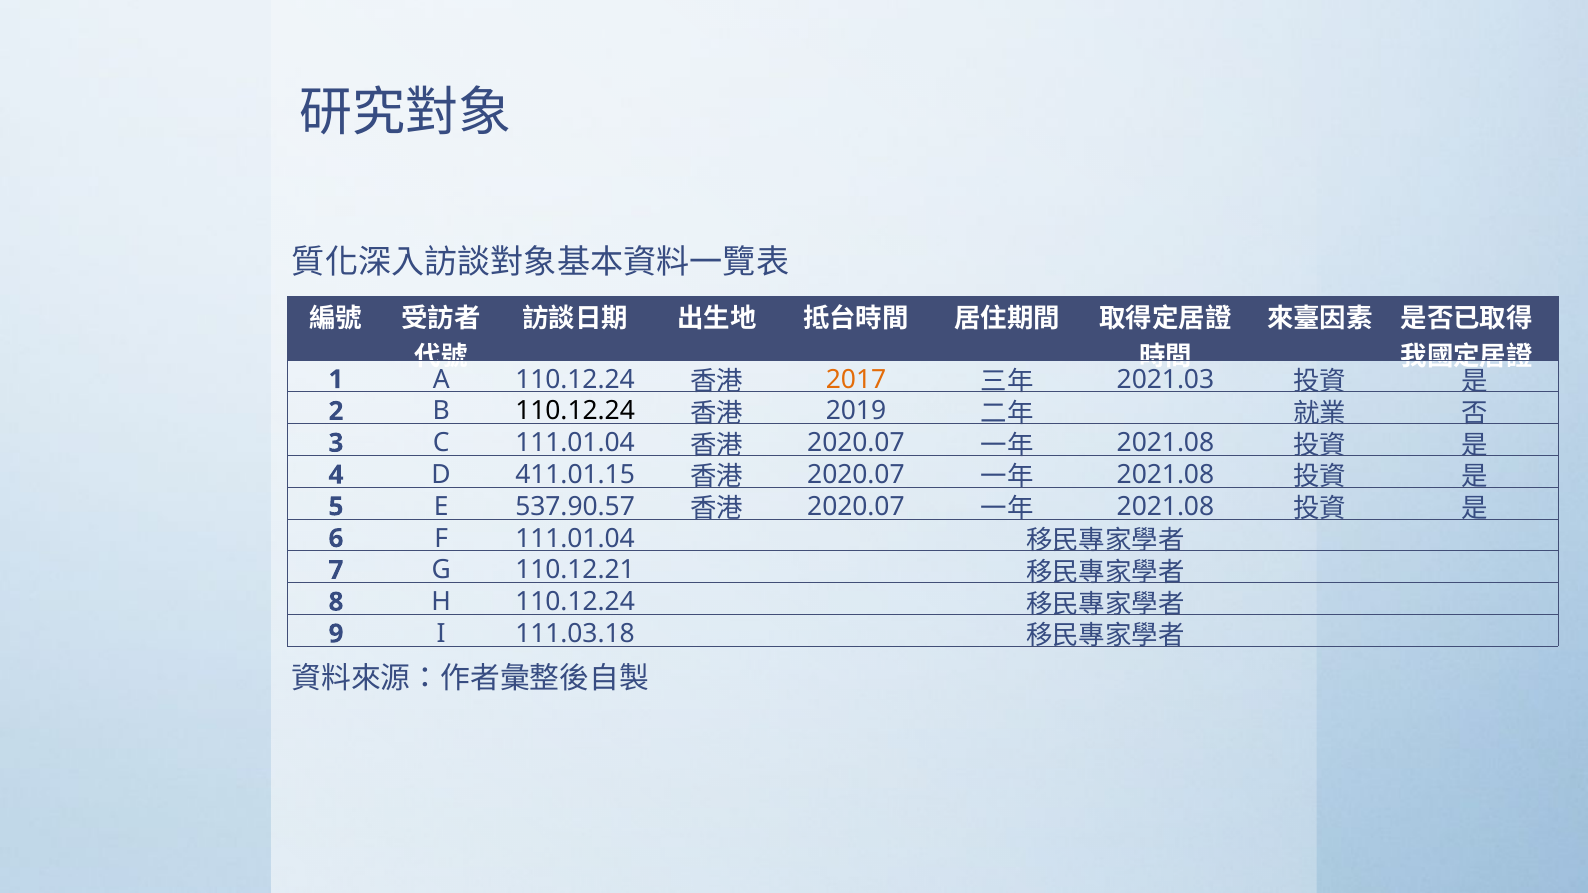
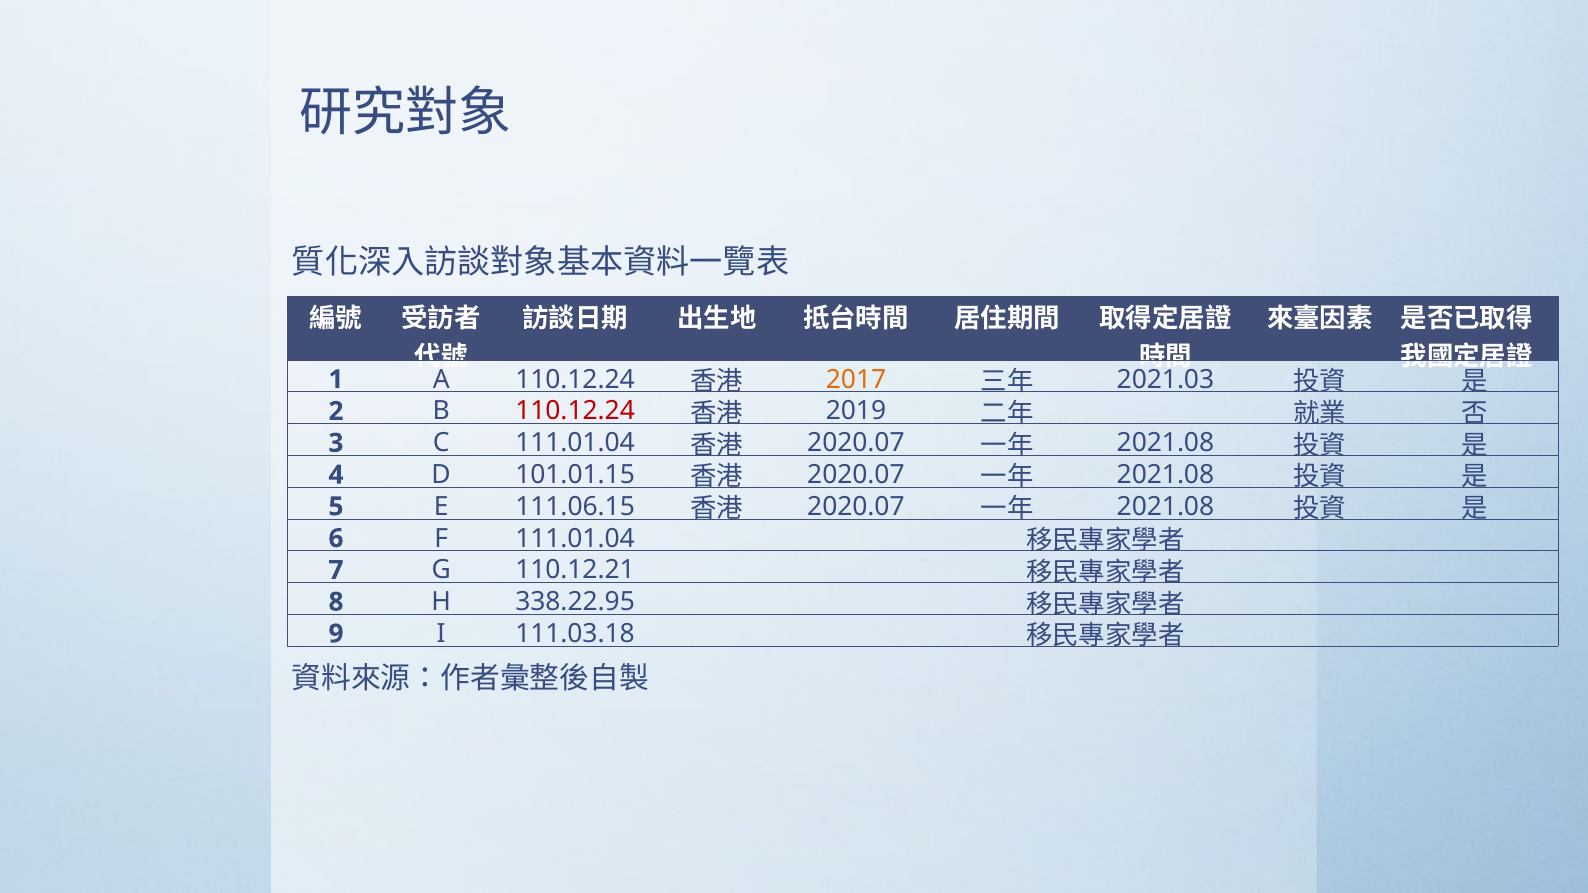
110.12.24 colour: black -> red (575, 411)
411.01.15: 411.01.15 -> 101.01.15 (575, 475)
537.90.57: 537.90.57 -> 111.06.15 (575, 507)
H 110.12.24: 110.12.24 -> 338.22.95 (575, 602)
